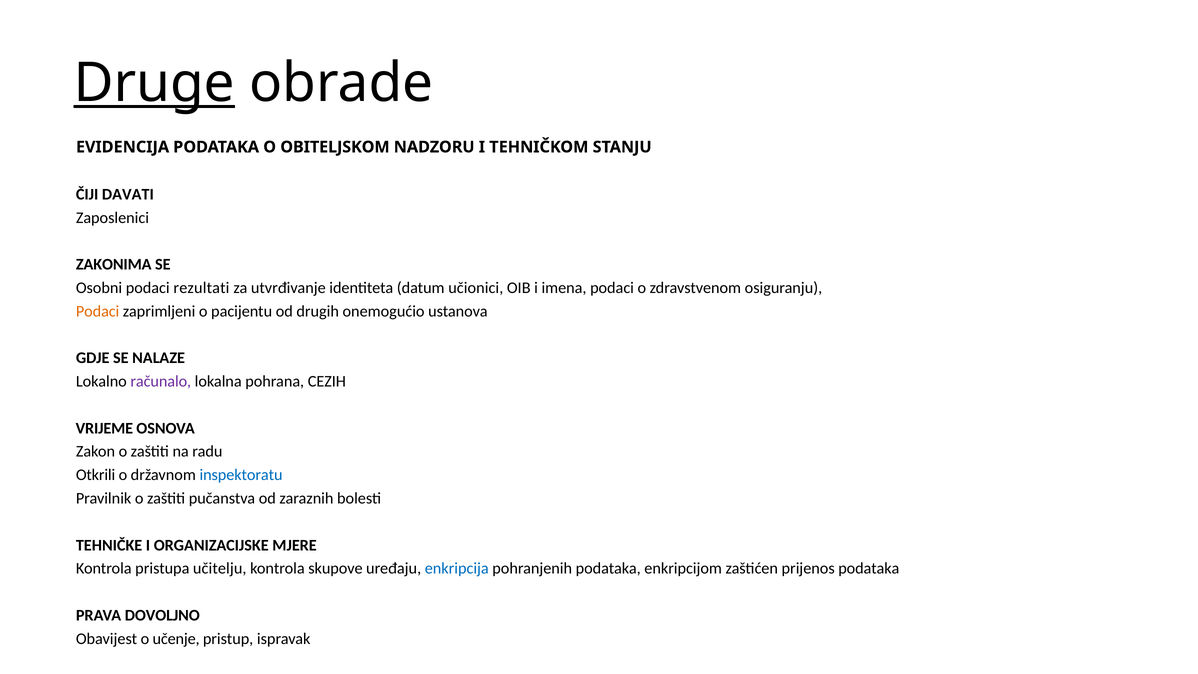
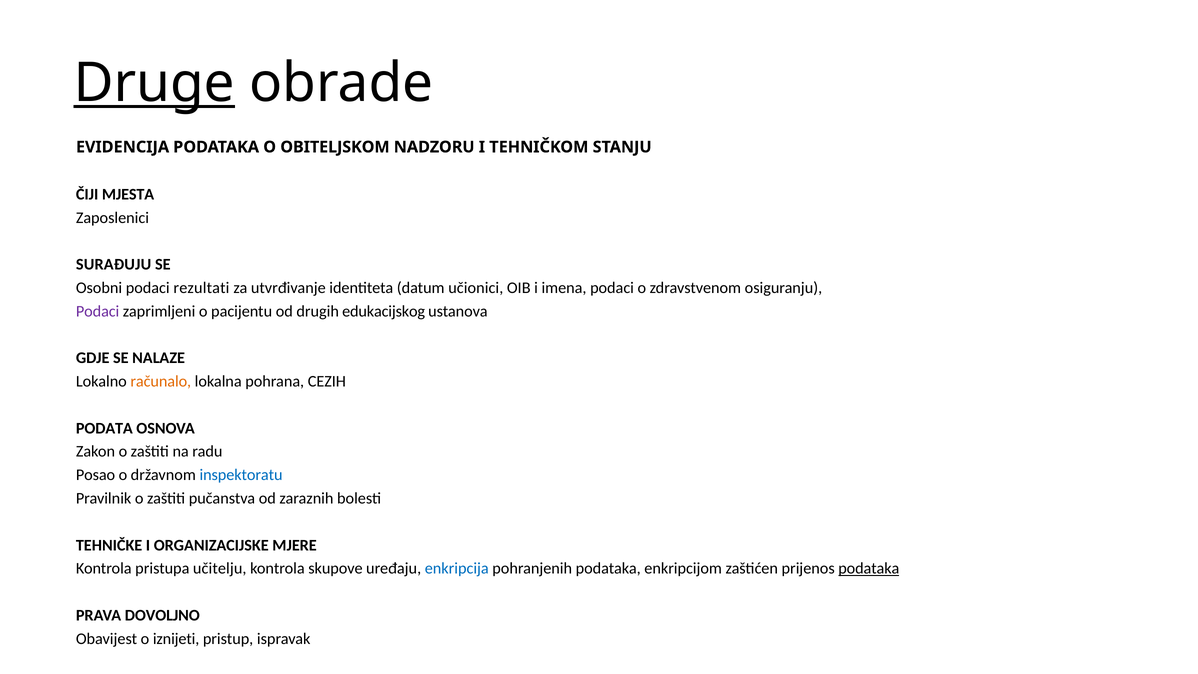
DAVATI: DAVATI -> MJESTA (128, 194)
ZAKONIMA: ZAKONIMA -> SURAĐUJU (114, 264)
Podaci colour: orange -> purple (98, 311)
onemogućio: onemogućio -> edukacijskog (384, 311)
računalo colour: purple -> orange (161, 381)
VRIJEME: VRIJEME -> PODATA (104, 428)
Otkrili: Otkrili -> Posao (96, 475)
podataka underline: none -> present (869, 568)
učenje: učenje -> iznijeti (176, 639)
